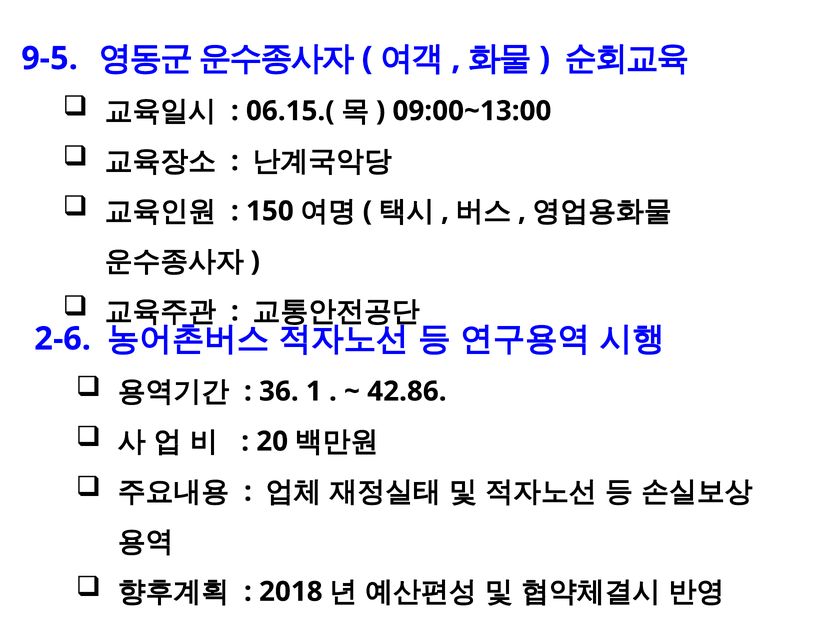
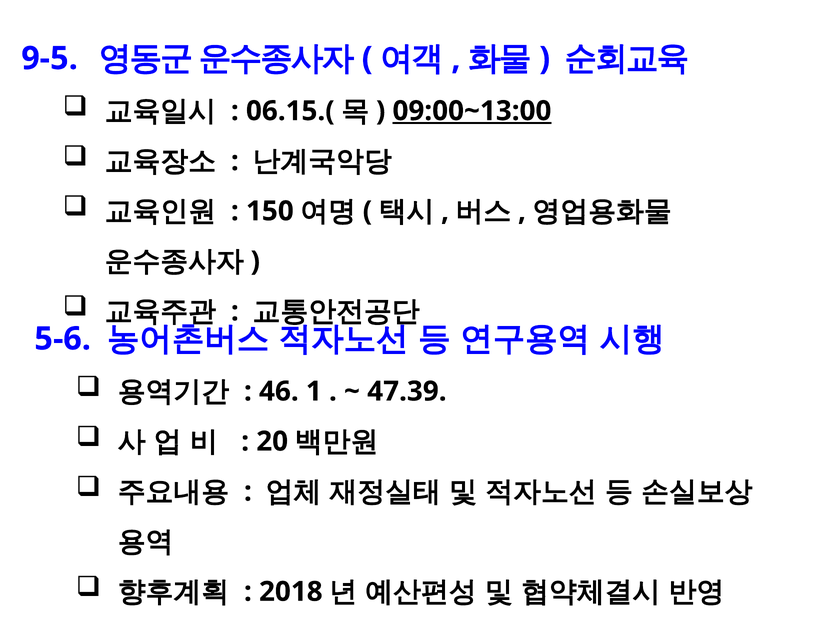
09:00~13:00 underline: none -> present (472, 111)
2-6: 2-6 -> 5-6 (63, 339)
36: 36 -> 46 (279, 392)
42.86: 42.86 -> 47.39 (407, 392)
